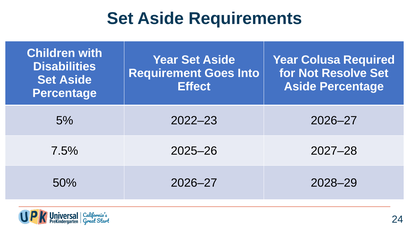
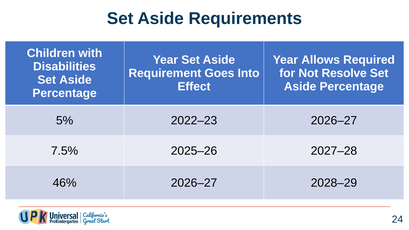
Colusa: Colusa -> Allows (321, 60)
50%: 50% -> 46% (65, 183)
